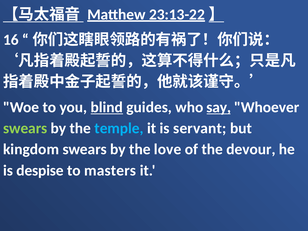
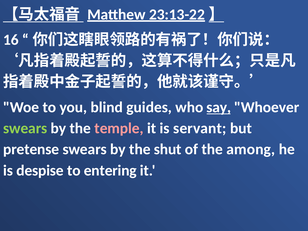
blind underline: present -> none (107, 107)
temple colour: light blue -> pink (119, 128)
kingdom: kingdom -> pretense (31, 149)
love: love -> shut (168, 149)
devour: devour -> among (251, 149)
masters: masters -> entering (110, 170)
